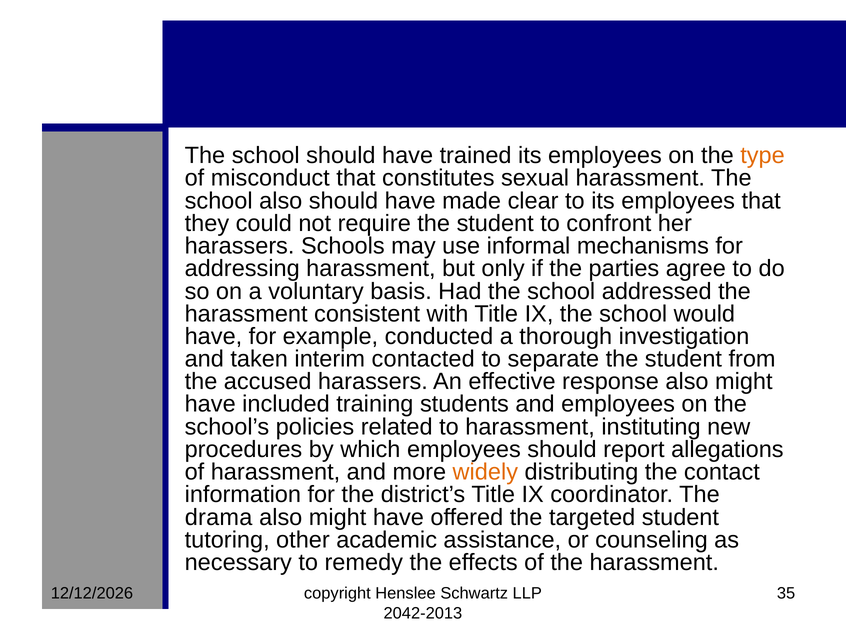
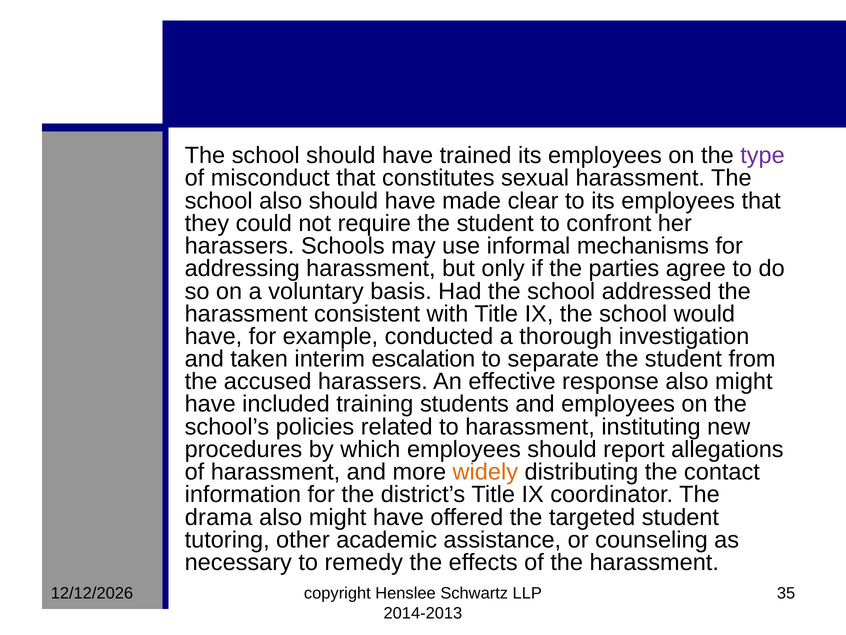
type colour: orange -> purple (763, 156)
contacted: contacted -> escalation (423, 359)
2042-2013: 2042-2013 -> 2014-2013 (423, 613)
